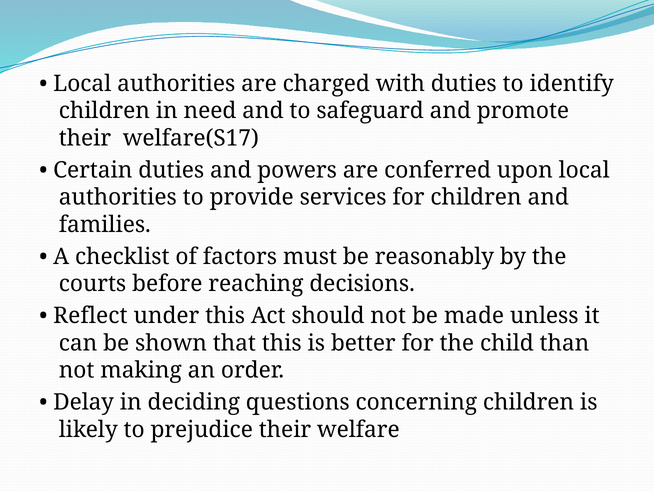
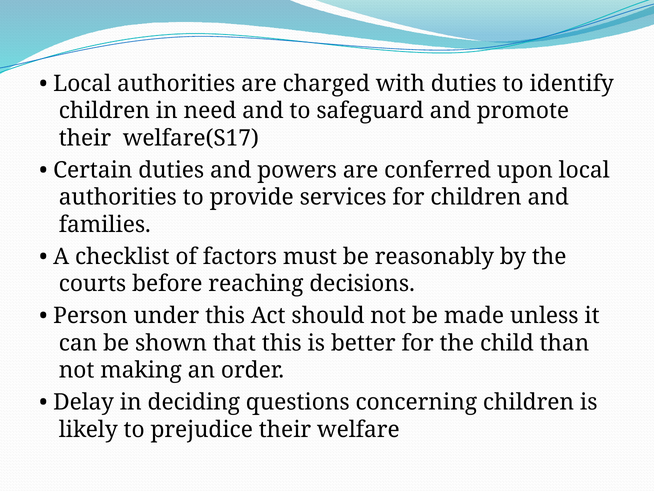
Reflect: Reflect -> Person (90, 315)
